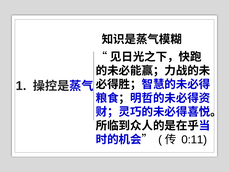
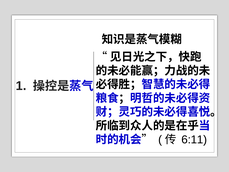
0:11: 0:11 -> 6:11 (194, 139)
